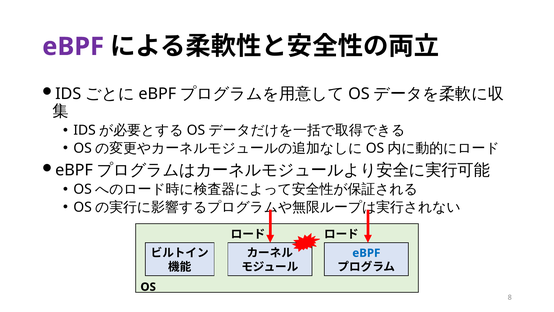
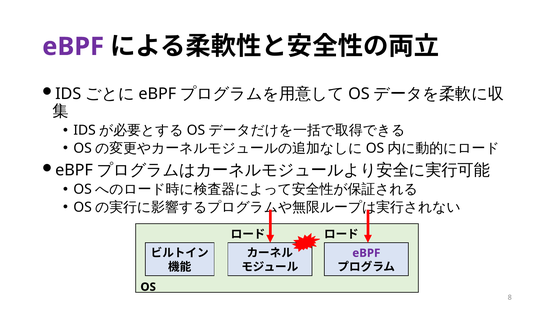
eBPF colour: blue -> purple (366, 253)
